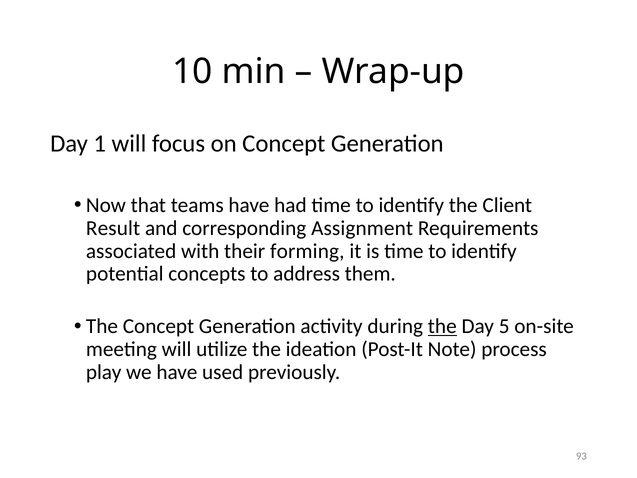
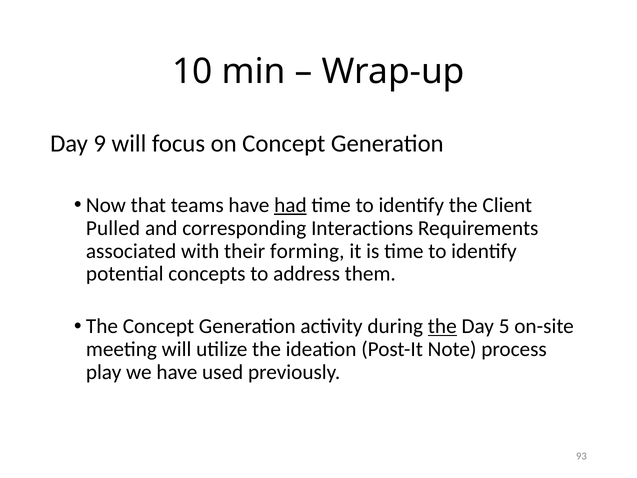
1: 1 -> 9 (100, 144)
had underline: none -> present (290, 205)
Result: Result -> Pulled (113, 228)
Assignment: Assignment -> Interactions (362, 228)
